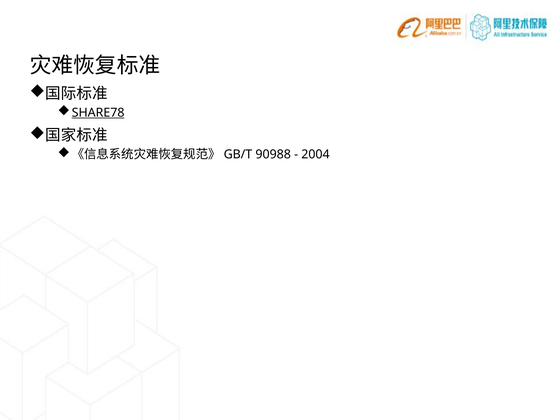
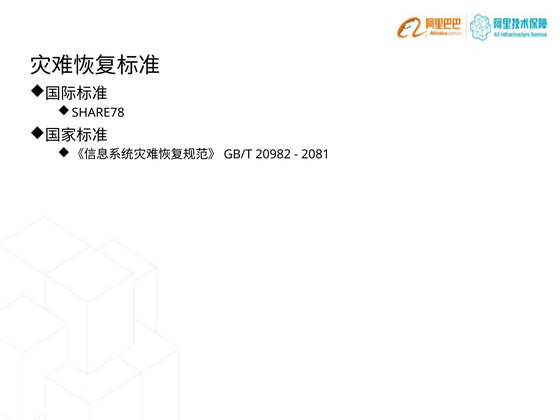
SHARE78 underline: present -> none (98, 113)
90988: 90988 -> 20982 (273, 155)
2004: 2004 -> 2081 (315, 155)
